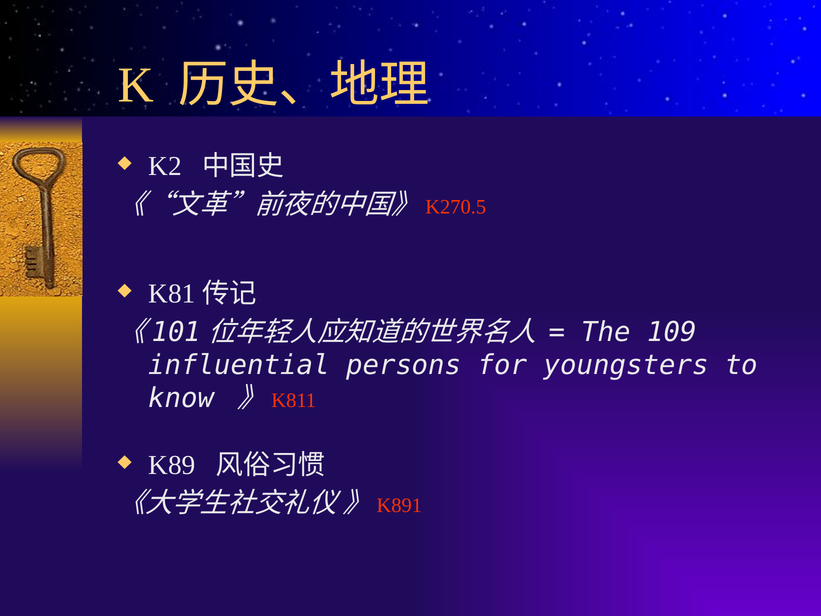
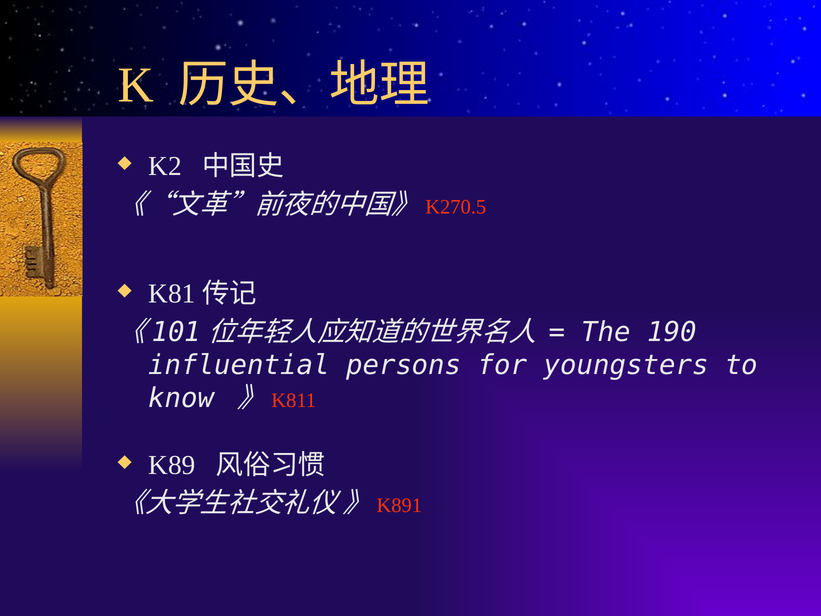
109: 109 -> 190 (672, 332)
